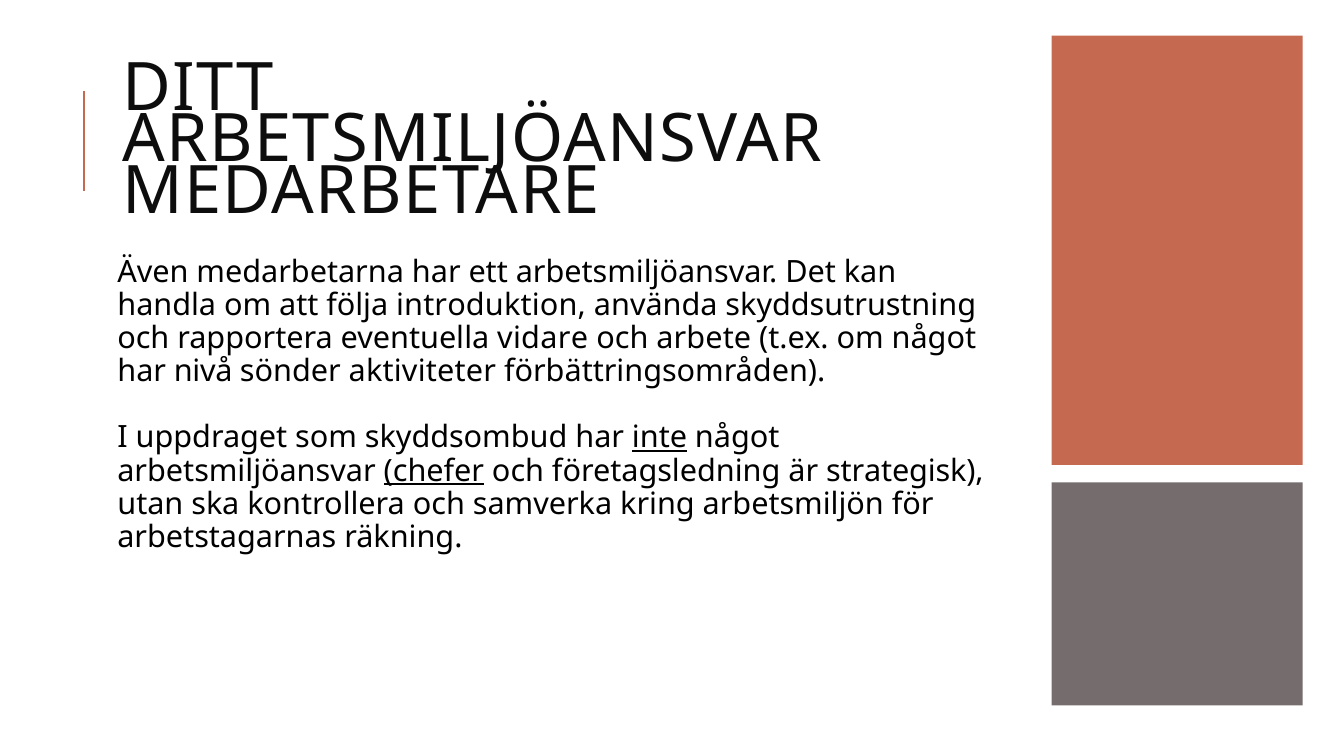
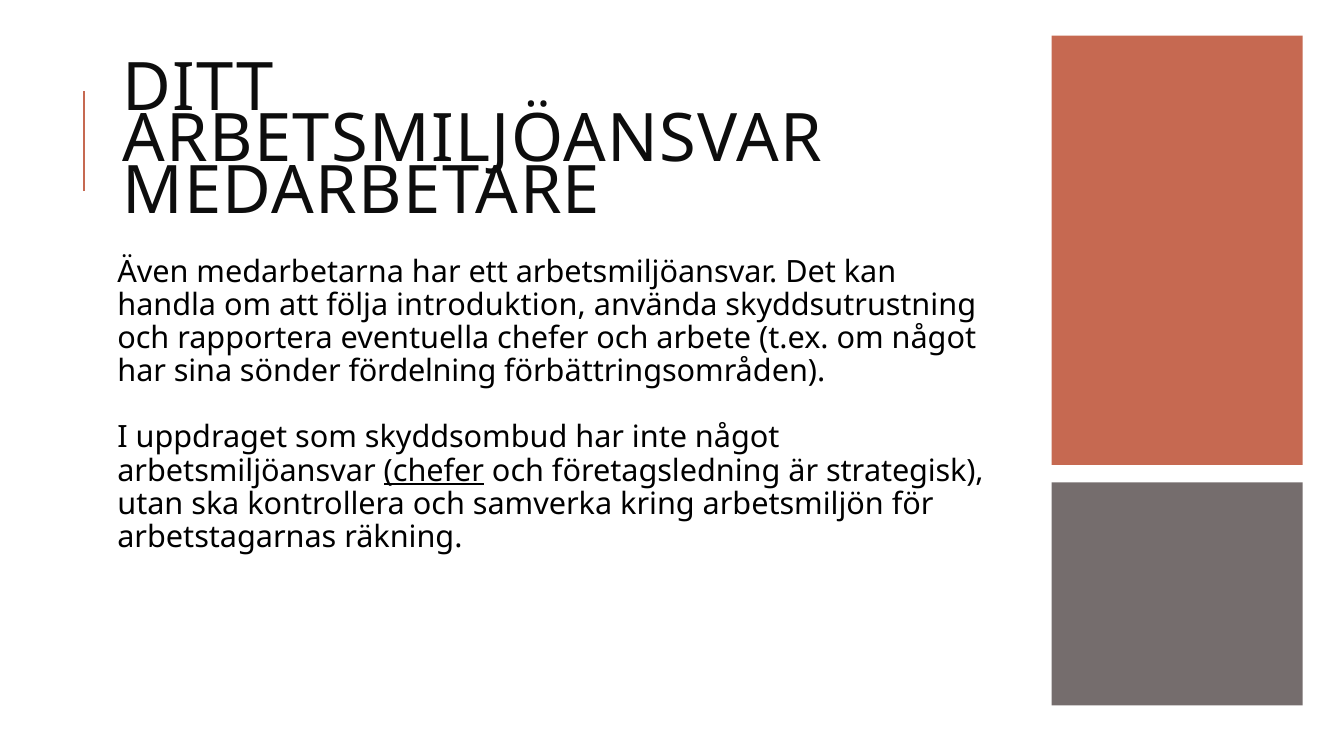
eventuella vidare: vidare -> chefer (543, 338)
nivå: nivå -> sina (203, 371)
aktiviteter: aktiviteter -> fördelning (423, 371)
inte underline: present -> none (660, 438)
